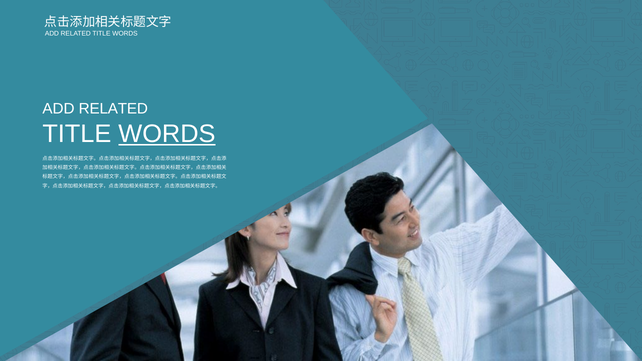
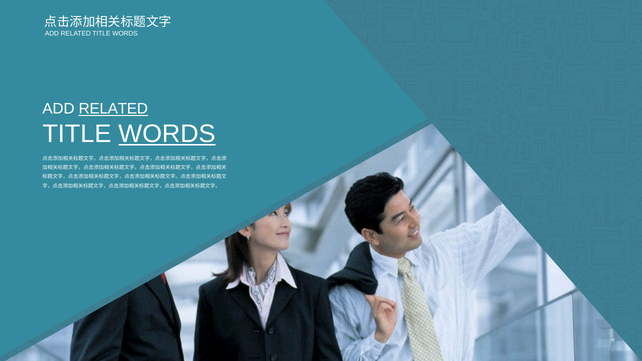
RELATED underline: none -> present (113, 109)
